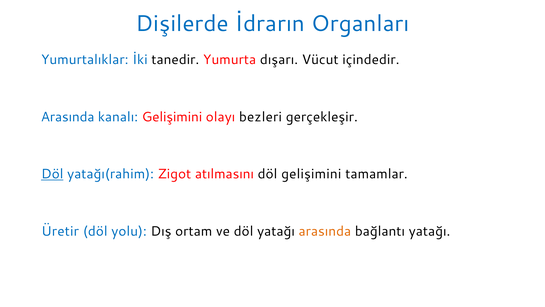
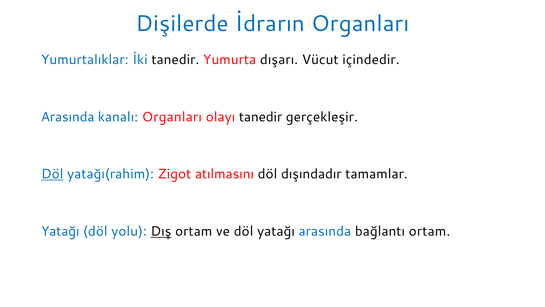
kanalı Gelişimini: Gelişimini -> Organları (172, 117)
olayı bezleri: bezleri -> tanedir (261, 117)
döl gelişimini: gelişimini -> dışındadır (311, 174)
Üretir: Üretir -> Yatağı (60, 231)
Dış underline: none -> present (161, 231)
arasında colour: orange -> blue (325, 231)
bağlantı yatağı: yatağı -> ortam (429, 231)
